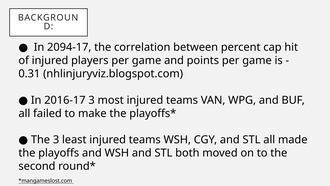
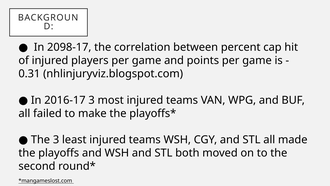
2094-17: 2094-17 -> 2098-17 (69, 47)
